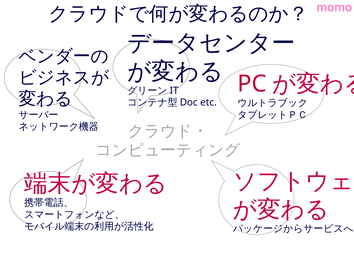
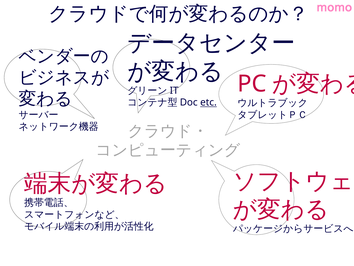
etc underline: none -> present (208, 102)
